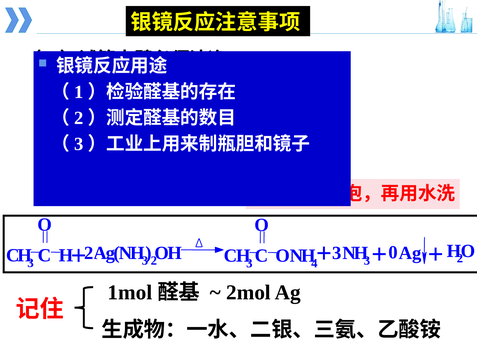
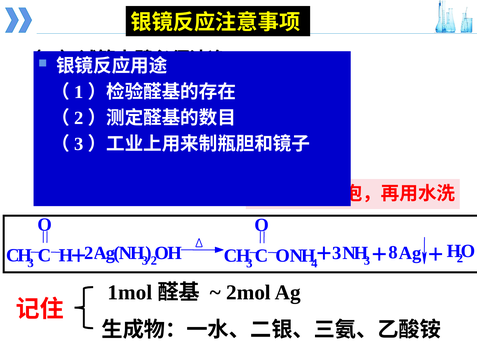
0: 0 -> 8 (393, 252)
